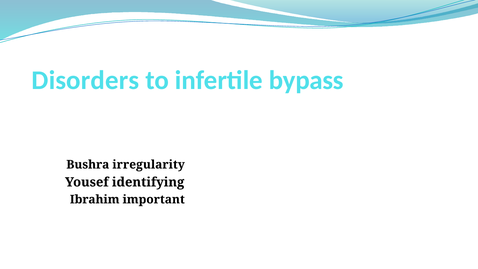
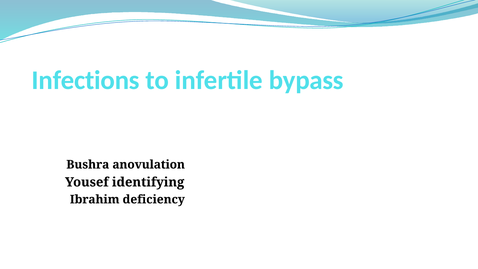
Disorders: Disorders -> Infections (86, 80)
irregularity: irregularity -> anovulation (149, 164)
important: important -> deficiency (154, 199)
